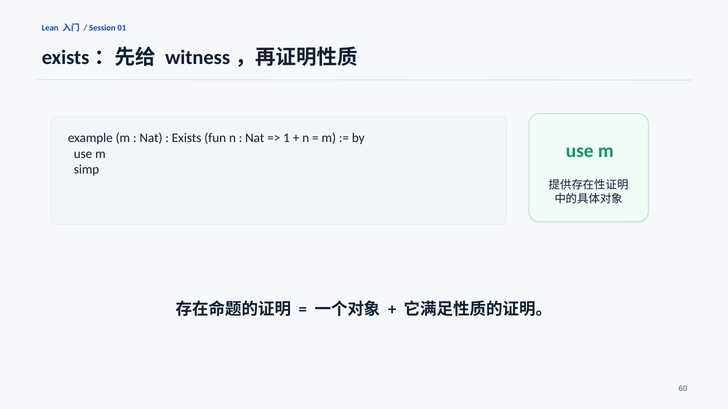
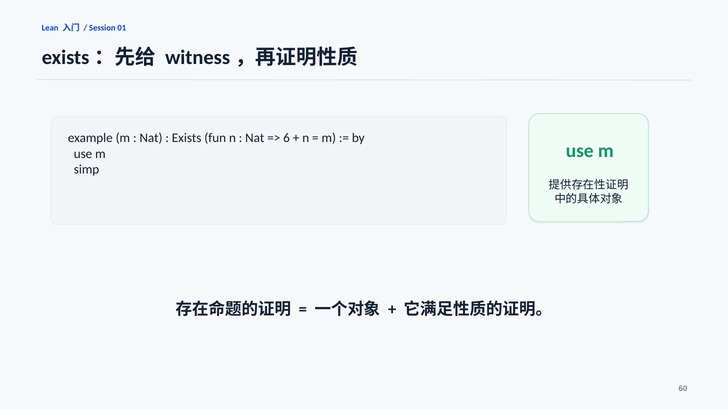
1: 1 -> 6 (287, 138)
